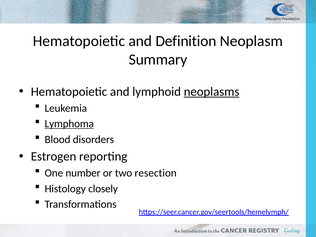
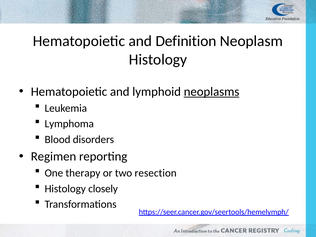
Summary: Summary -> Histology (158, 60)
Lymphoma underline: present -> none (69, 124)
Estrogen: Estrogen -> Regimen (54, 157)
number: number -> therapy (83, 173)
